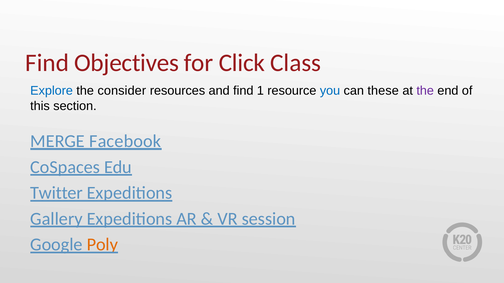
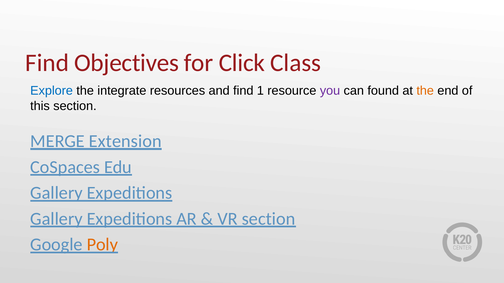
consider: consider -> integrate (122, 91)
you colour: blue -> purple (330, 91)
these: these -> found (383, 91)
the colour: purple -> orange (425, 91)
Facebook: Facebook -> Extension (125, 141)
Twitter: Twitter -> Gallery (56, 193)
VR session: session -> section (269, 219)
